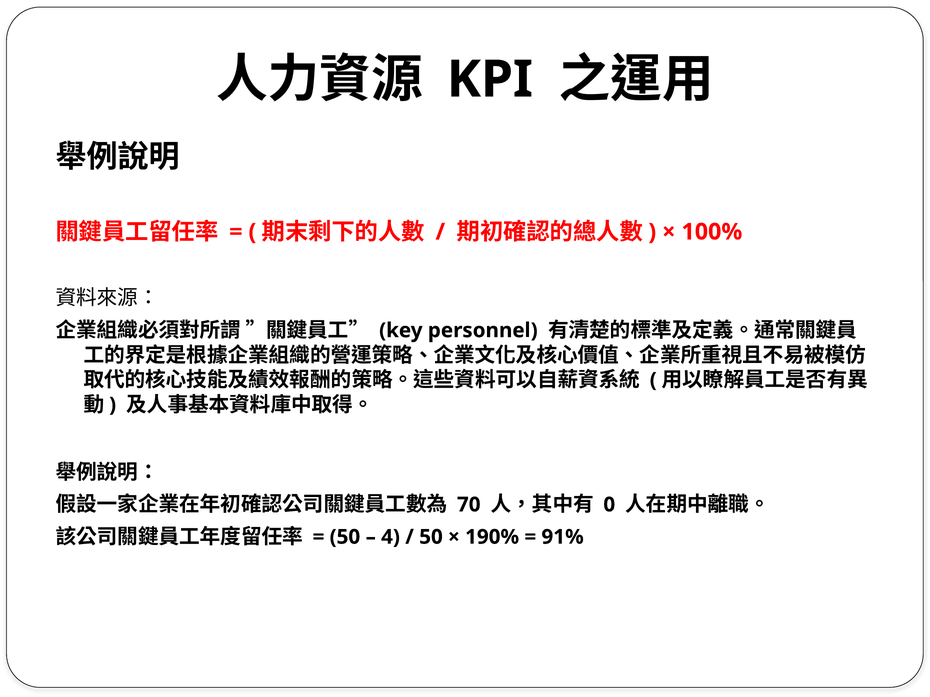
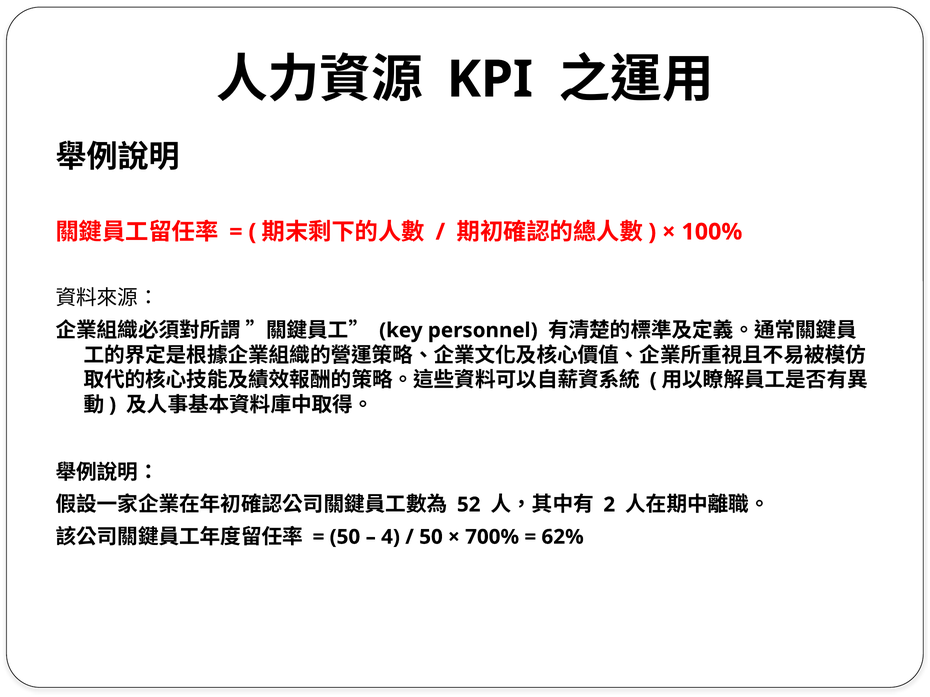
70: 70 -> 52 (469, 505)
0: 0 -> 2 (609, 505)
190%: 190% -> 700% (492, 537)
91%: 91% -> 62% (563, 537)
